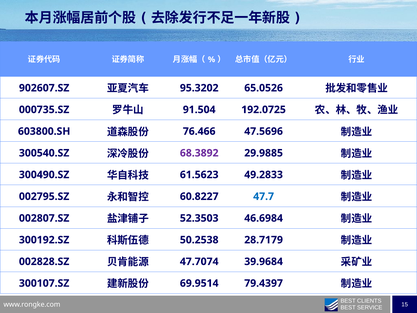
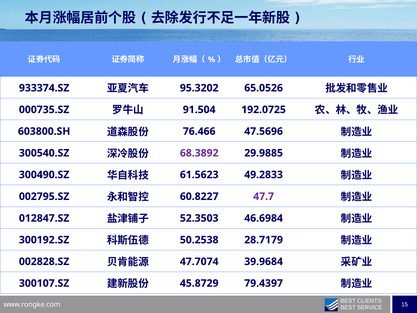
902607.SZ: 902607.SZ -> 933374.SZ (44, 88)
47.7 colour: blue -> purple (264, 196)
002807.SZ: 002807.SZ -> 012847.SZ (44, 218)
69.9514: 69.9514 -> 45.8729 (199, 283)
